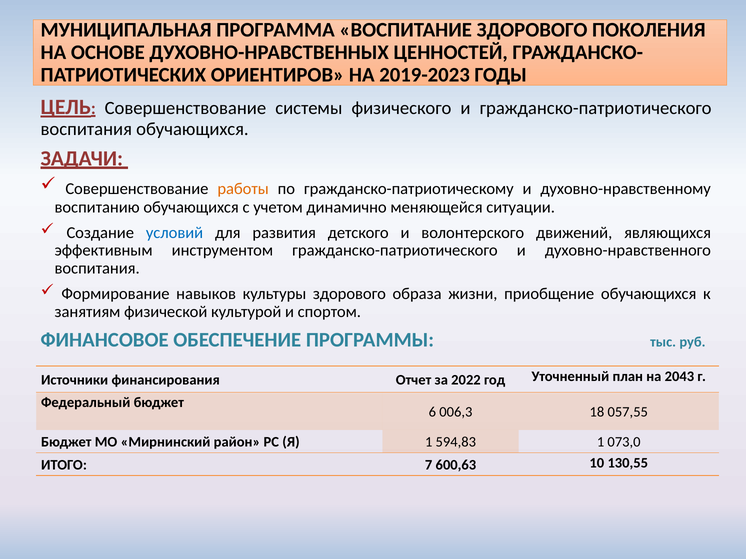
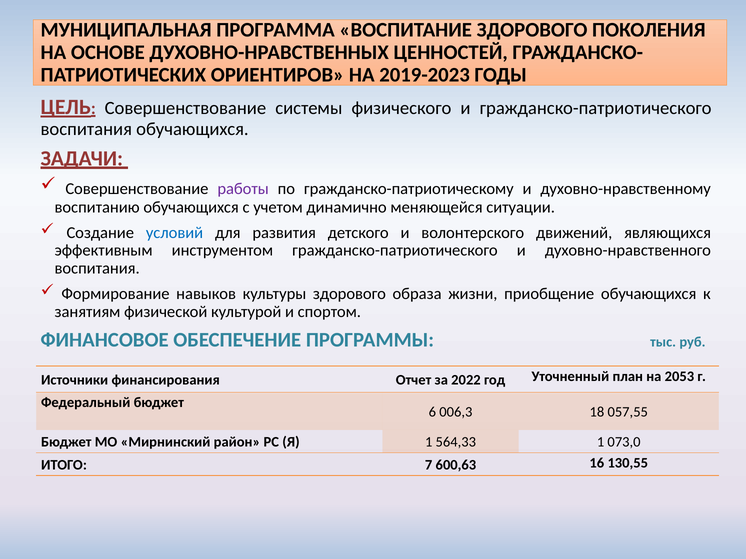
работы colour: orange -> purple (243, 189)
2043: 2043 -> 2053 (679, 377)
594,83: 594,83 -> 564,33 (456, 443)
10: 10 -> 16 (597, 463)
